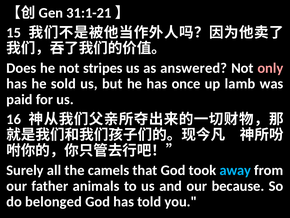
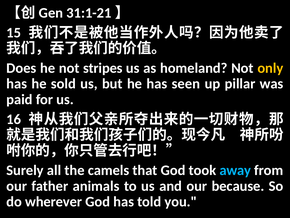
answered: answered -> homeland (194, 68)
only colour: pink -> yellow (270, 68)
once: once -> seen (186, 84)
lamb: lamb -> pillar (240, 84)
belonged: belonged -> wherever (54, 201)
